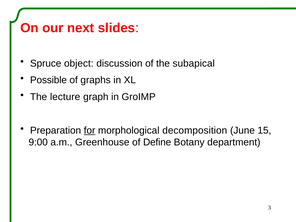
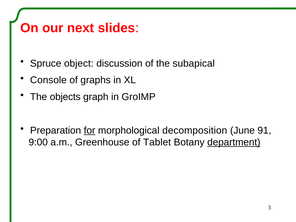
Possible: Possible -> Console (48, 80)
lecture: lecture -> objects (65, 97)
15: 15 -> 91 (264, 130)
Define: Define -> Tablet (157, 142)
department underline: none -> present (234, 142)
